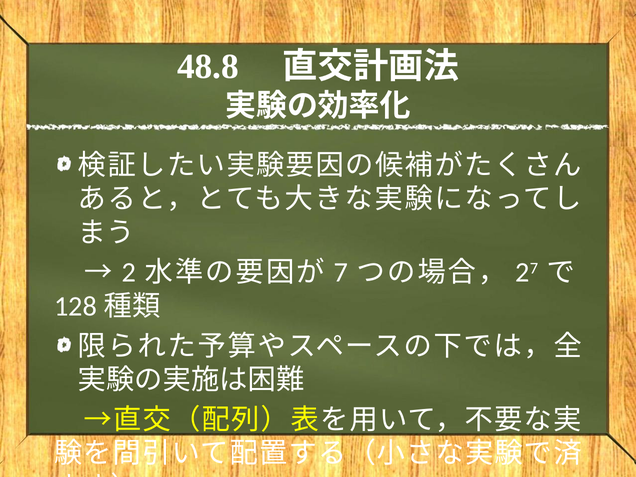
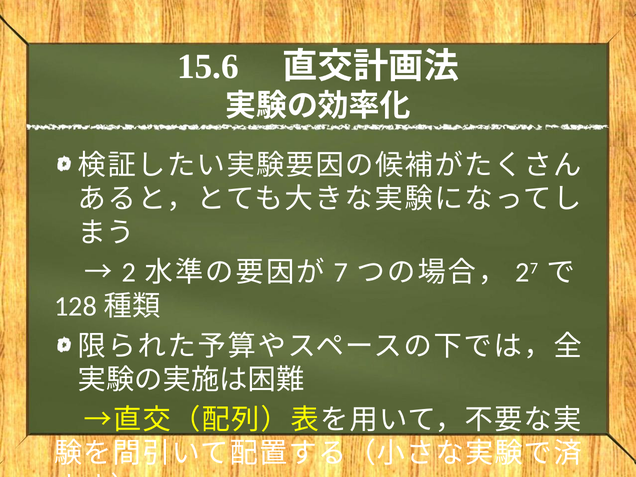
48.8: 48.8 -> 15.6 (208, 67)
